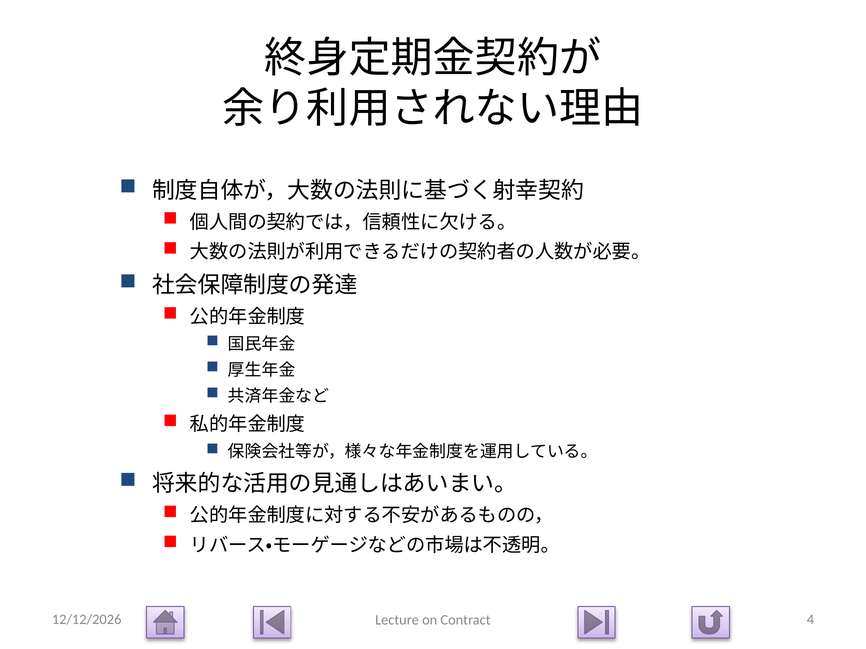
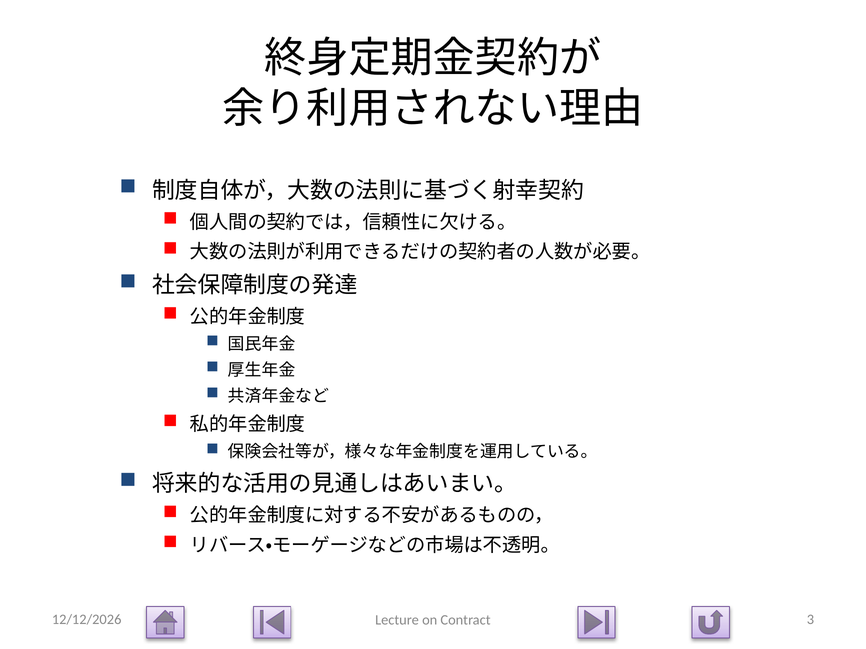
4: 4 -> 3 (810, 620)
